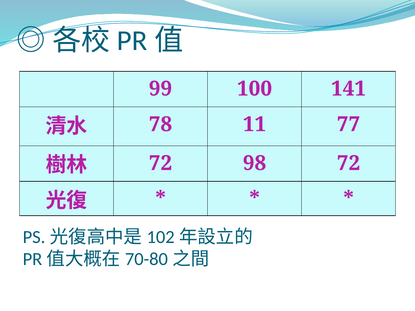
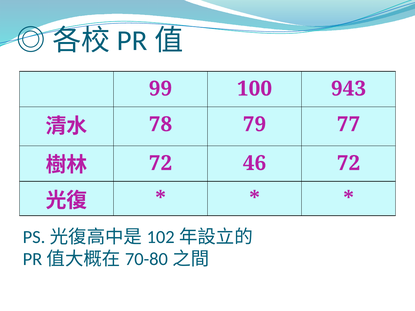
141: 141 -> 943 (349, 89)
11: 11 -> 79 (254, 124)
98: 98 -> 46 (254, 163)
